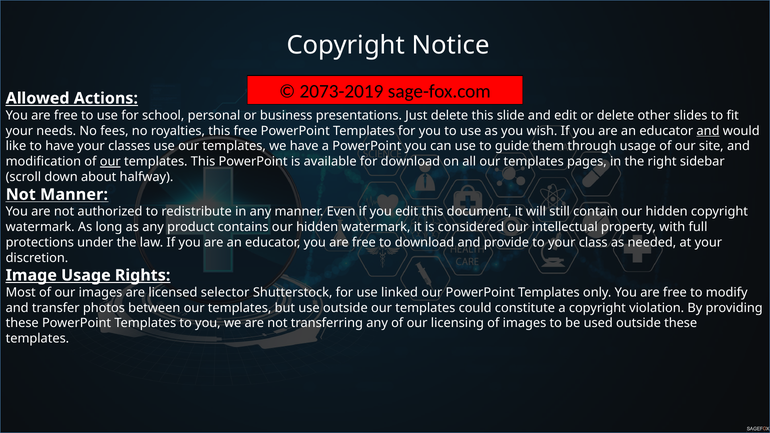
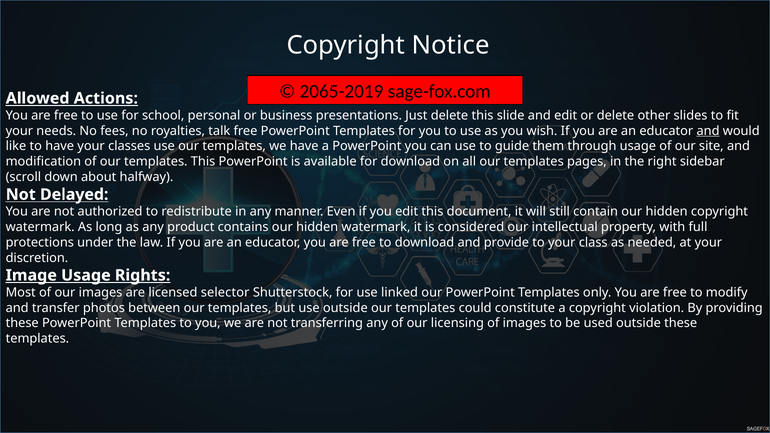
2073-2019: 2073-2019 -> 2065-2019 (342, 91)
royalties this: this -> talk (219, 131)
our underline: present -> none (110, 162)
Not Manner: Manner -> Delayed (74, 195)
